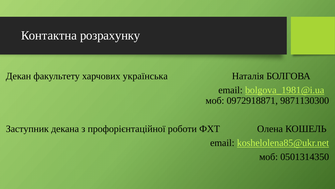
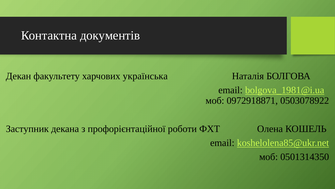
розрахунку: розрахунку -> документів (110, 35)
9871130300: 9871130300 -> 0503078922 (305, 100)
